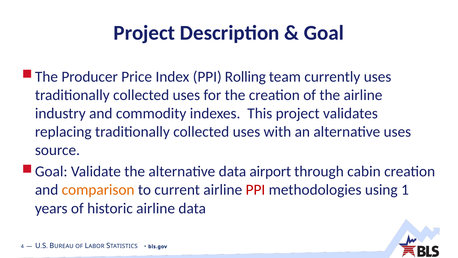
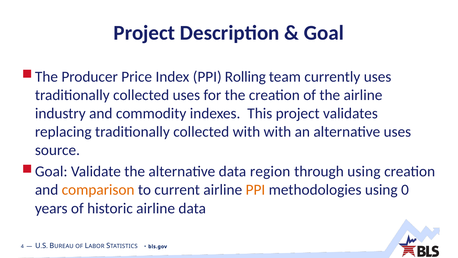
replacing traditionally collected uses: uses -> with (246, 132)
airport: airport -> region (270, 171)
through cabin: cabin -> using (364, 171)
PPI colour: red -> orange (255, 190)
1: 1 -> 0 (405, 190)
